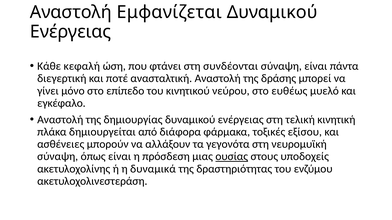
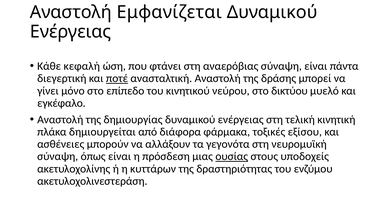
συνδέονται: συνδέονται -> αναερόβιας (231, 66)
ποτέ underline: none -> present (117, 79)
ευθέως: ευθέως -> δικτύου (289, 91)
δυναμικά: δυναμικά -> κυττάρων (153, 169)
